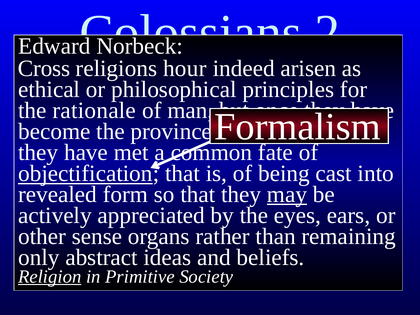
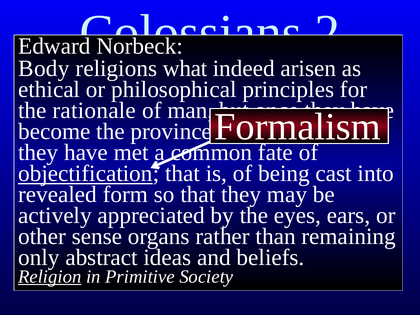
Cross: Cross -> Body (44, 68)
hour: hour -> what (185, 68)
may underline: present -> none (287, 194)
